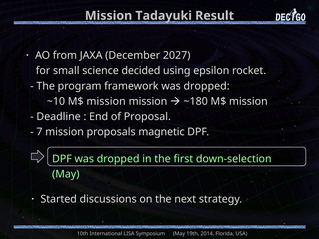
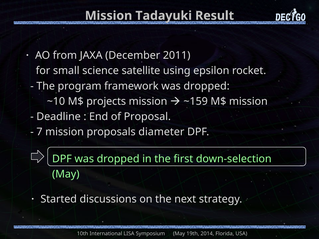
2027: 2027 -> 2011 (177, 55)
decided: decided -> satellite (141, 71)
~10 M$ mission: mission -> projects (106, 101)
~180: ~180 -> ~159 (196, 101)
magnetic: magnetic -> diameter (161, 132)
